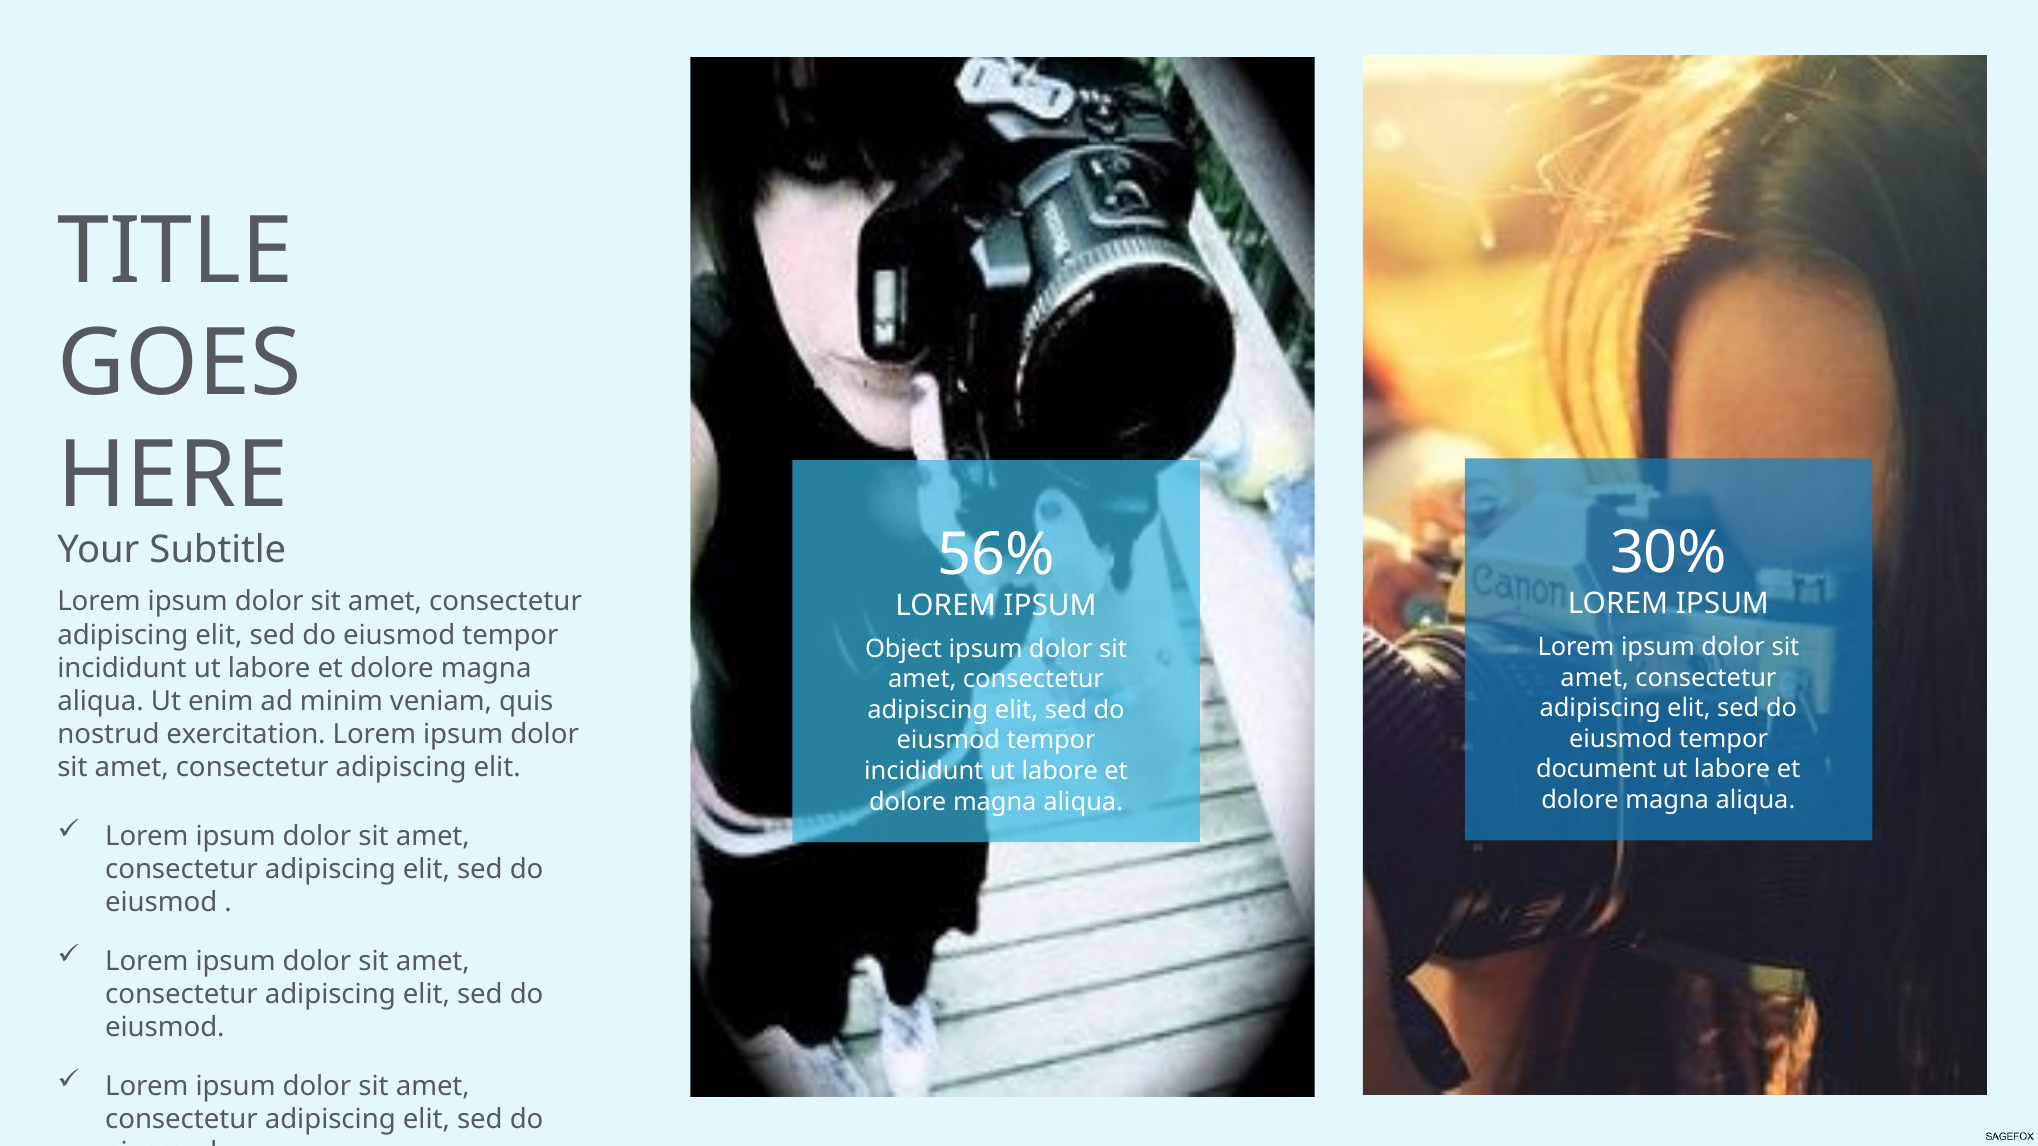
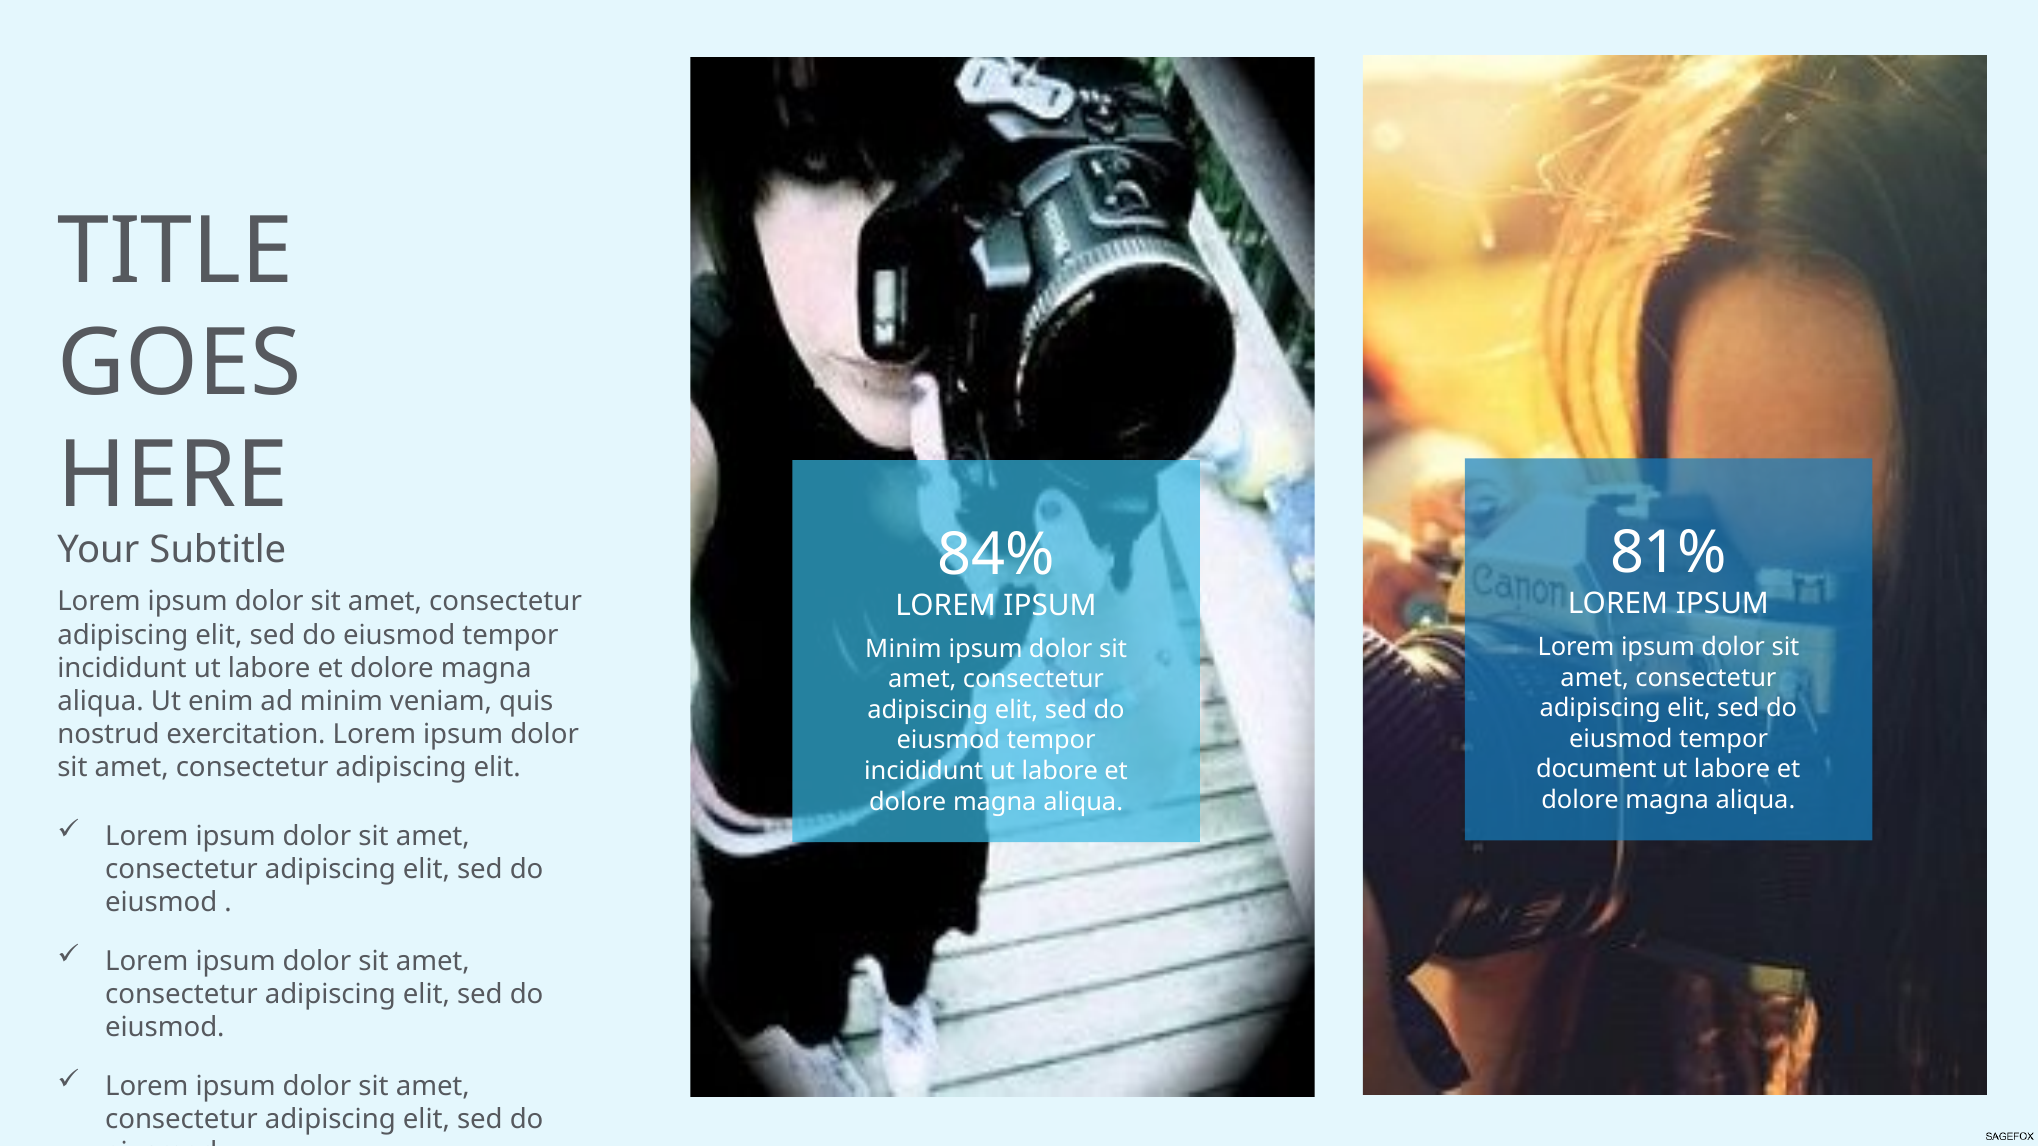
30%: 30% -> 81% (1669, 553)
56%: 56% -> 84% (996, 555)
Object: Object -> Minim (904, 649)
